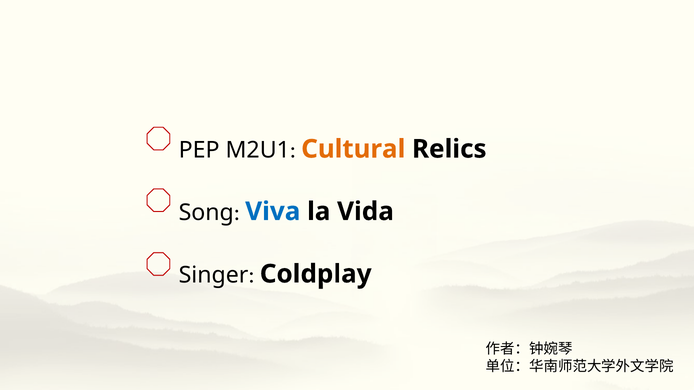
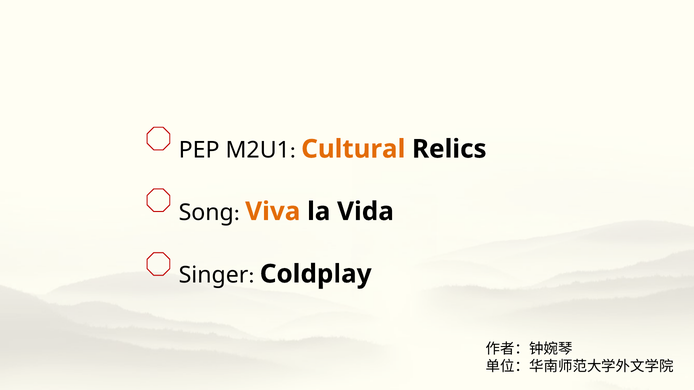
Viva colour: blue -> orange (273, 212)
